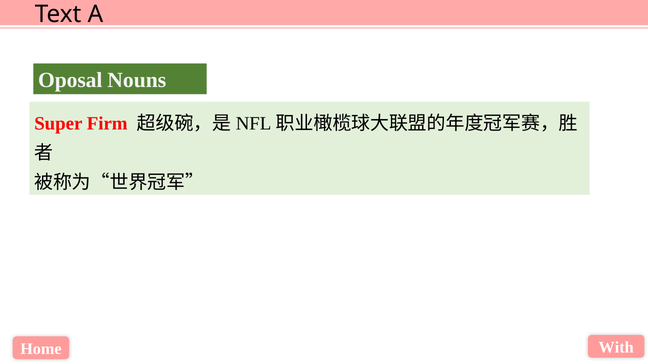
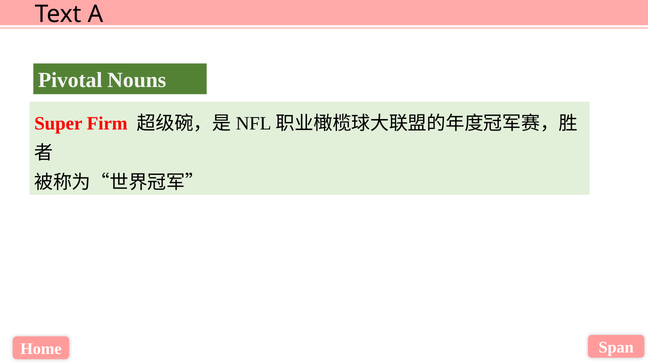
Oposal: Oposal -> Pivotal (70, 80)
With: With -> Span (616, 348)
